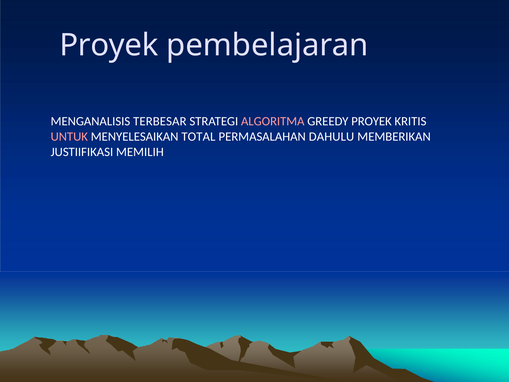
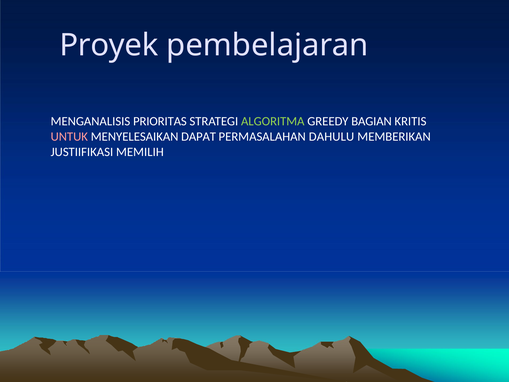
TERBESAR: TERBESAR -> PRIORITAS (160, 121)
ALGORITMA colour: pink -> light green (273, 121)
GREEDY PROYEK: PROYEK -> BAGIAN (372, 121)
TOTAL: TOTAL -> DAPAT (199, 137)
